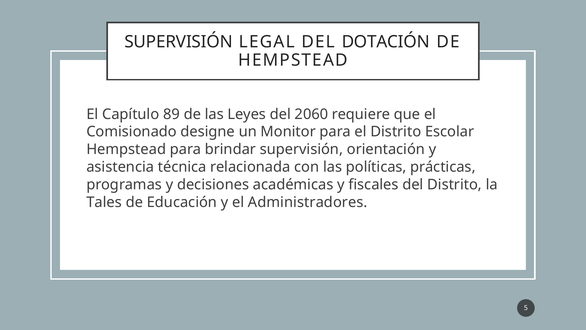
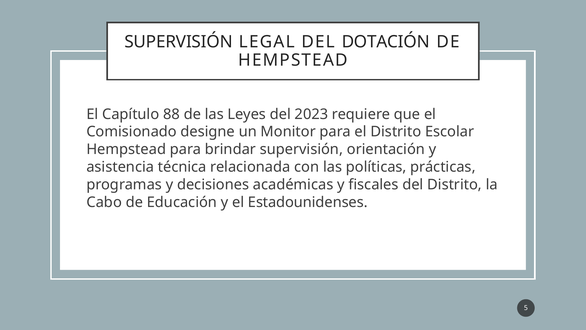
89: 89 -> 88 (172, 114)
2060: 2060 -> 2023 (311, 114)
Tales: Tales -> Cabo (104, 202)
Administradores: Administradores -> Estadounidenses (308, 202)
